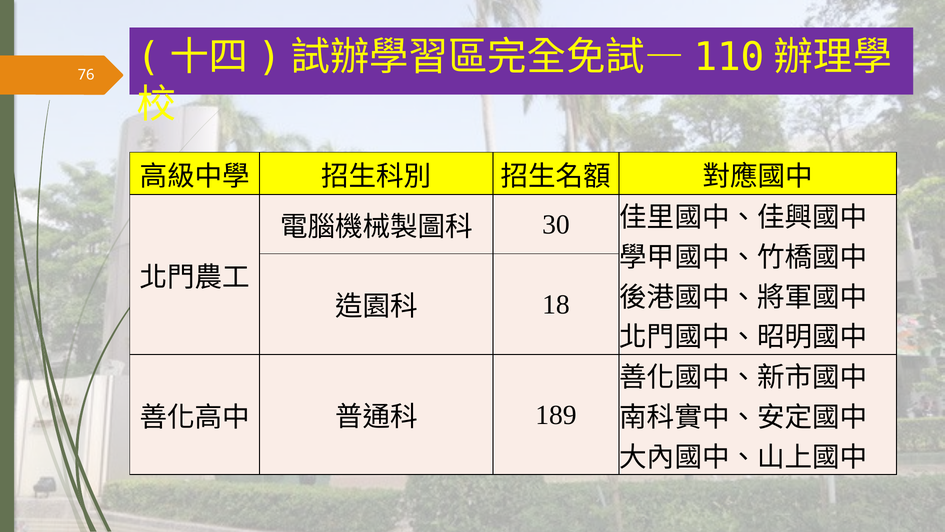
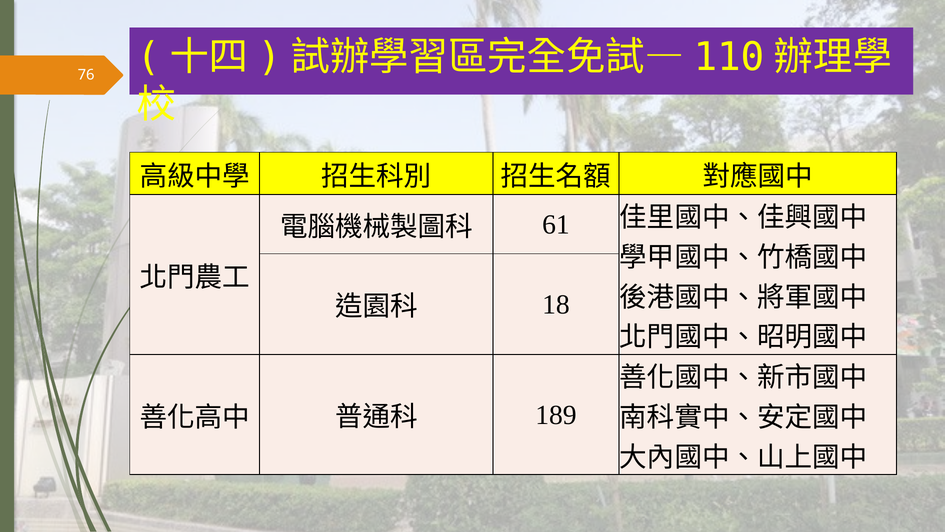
30: 30 -> 61 (556, 224)
